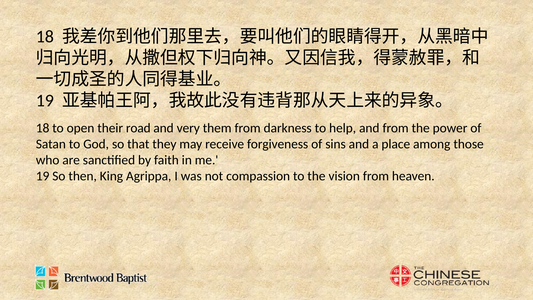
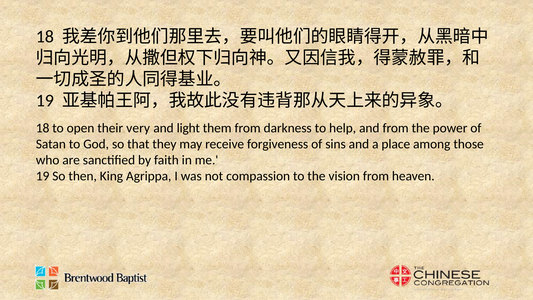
road: road -> very (138, 128)
very: very -> light (188, 128)
